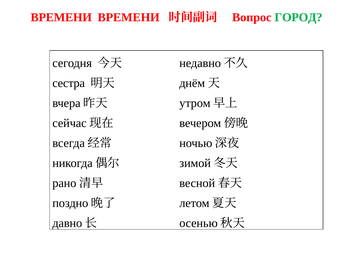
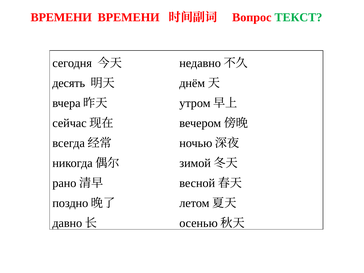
ГОРОД: ГОРОД -> ТЕКСТ (298, 17)
сестра: сестра -> десять (69, 83)
